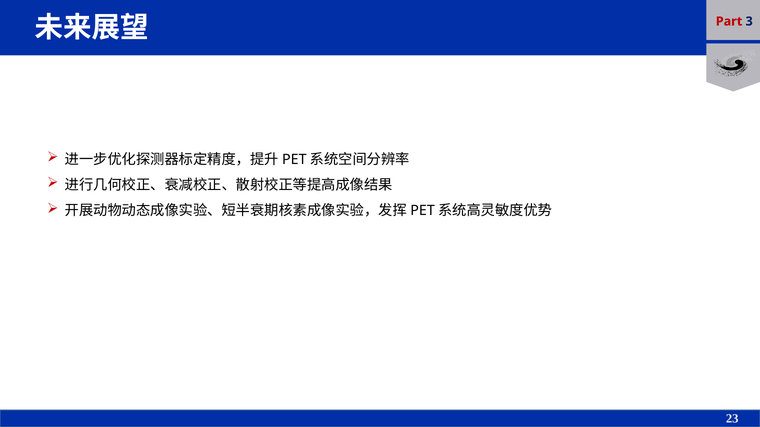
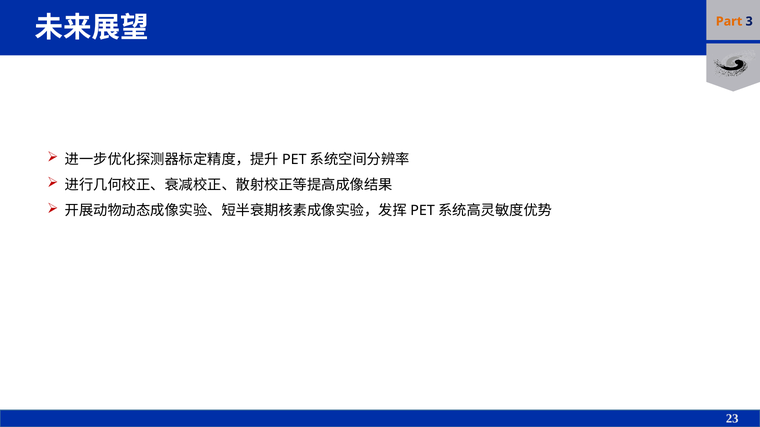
Part colour: red -> orange (729, 21)
